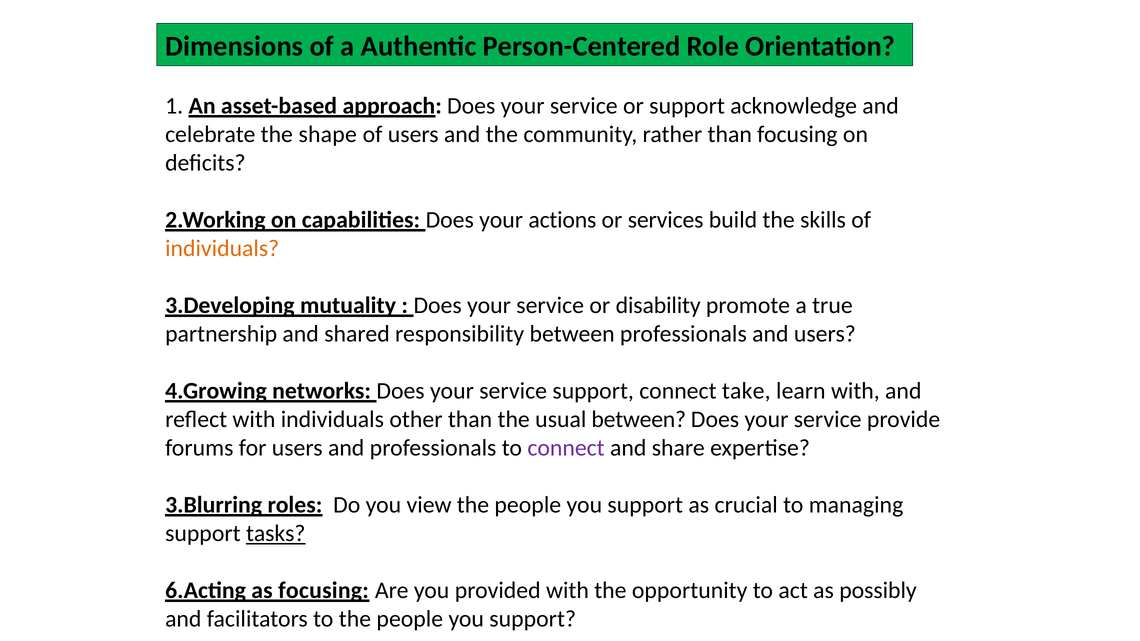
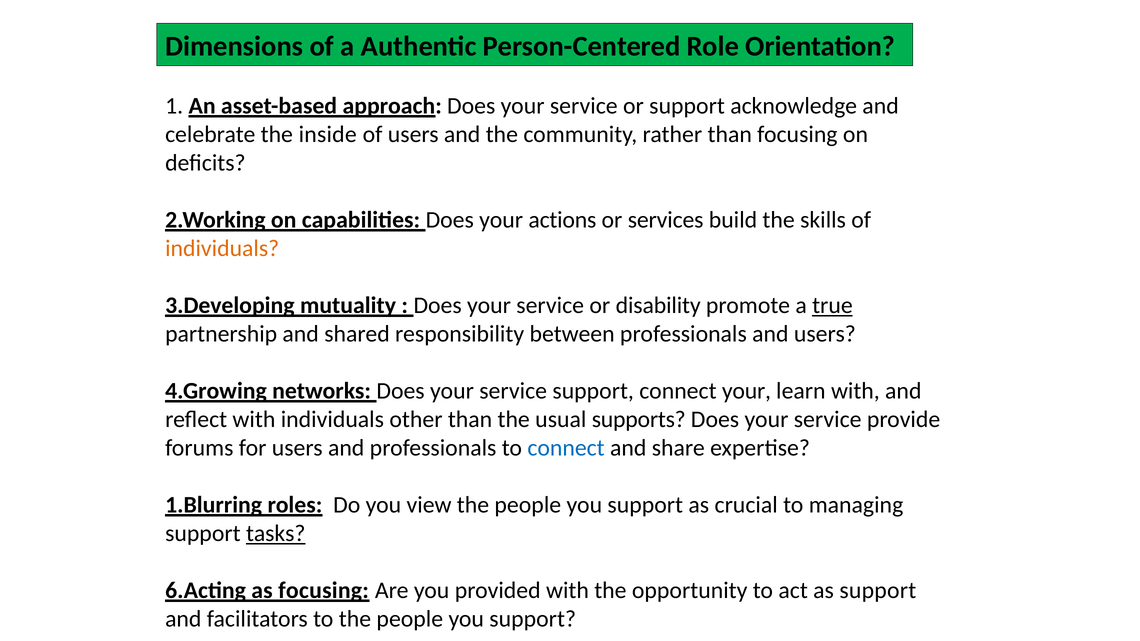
shape: shape -> inside (328, 134)
true underline: none -> present (832, 306)
connect take: take -> your (746, 391)
usual between: between -> supports (639, 420)
connect colour: purple -> blue (566, 448)
3.Blurring: 3.Blurring -> 1.Blurring (214, 505)
as possibly: possibly -> support (878, 591)
